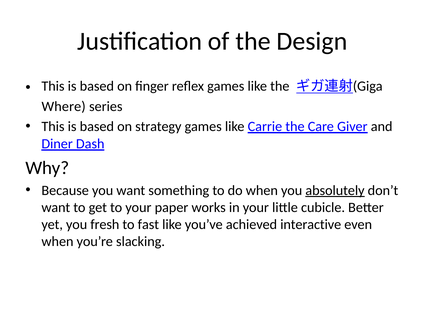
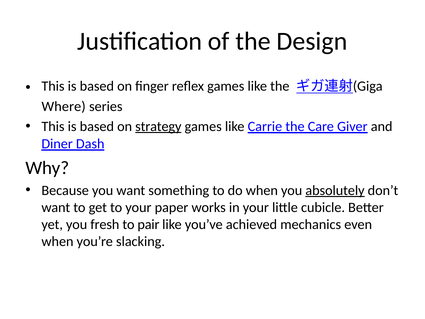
strategy underline: none -> present (158, 126)
fast: fast -> pair (148, 224)
interactive: interactive -> mechanics (311, 224)
